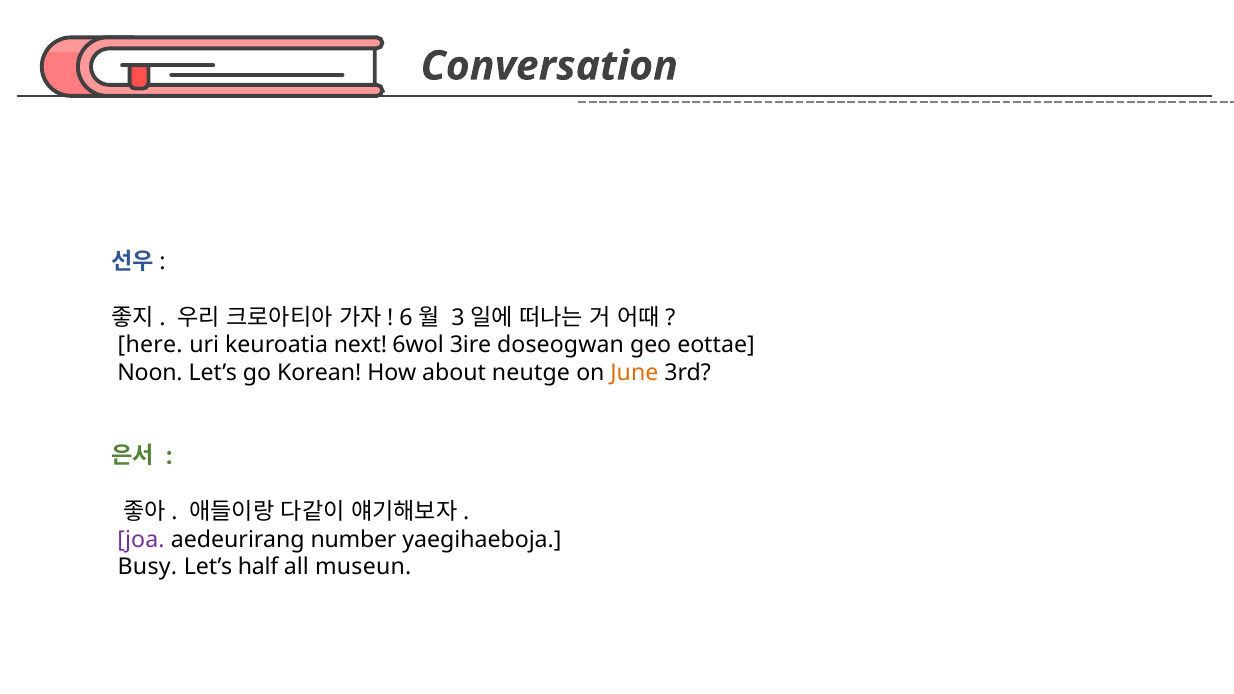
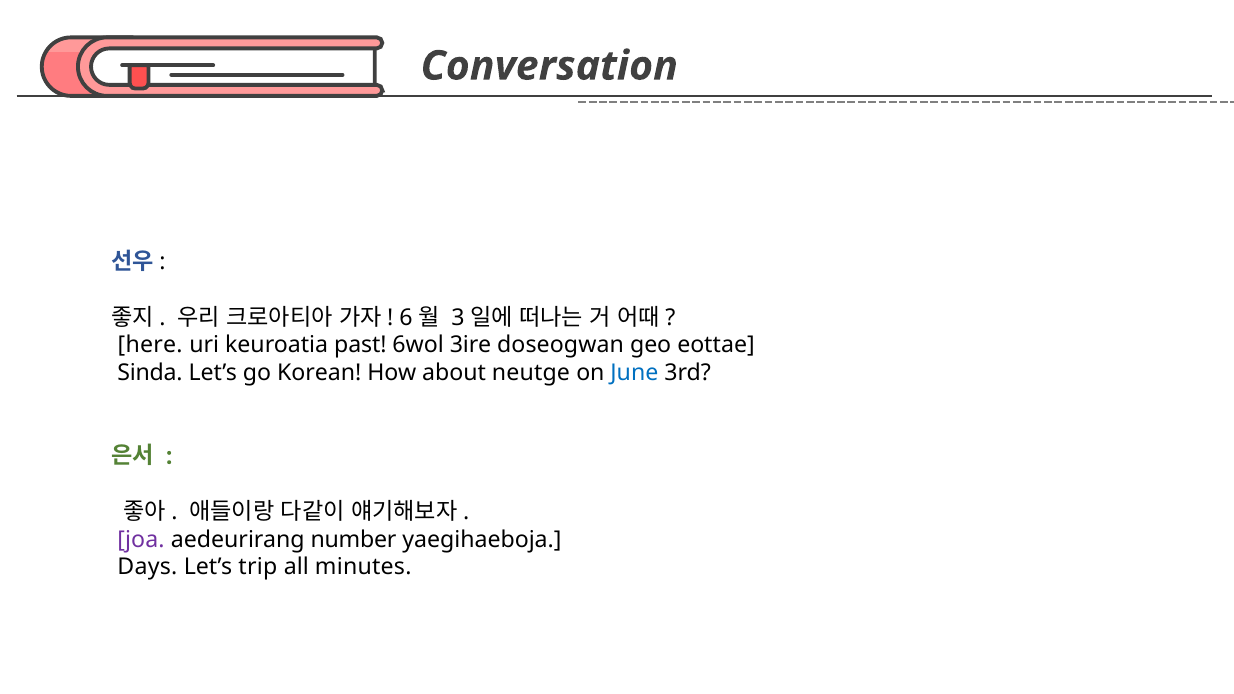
next: next -> past (360, 345)
Noon: Noon -> Sinda (150, 373)
June colour: orange -> blue (634, 373)
Busy: Busy -> Days (147, 567)
half: half -> trip (258, 567)
museun: museun -> minutes (363, 567)
